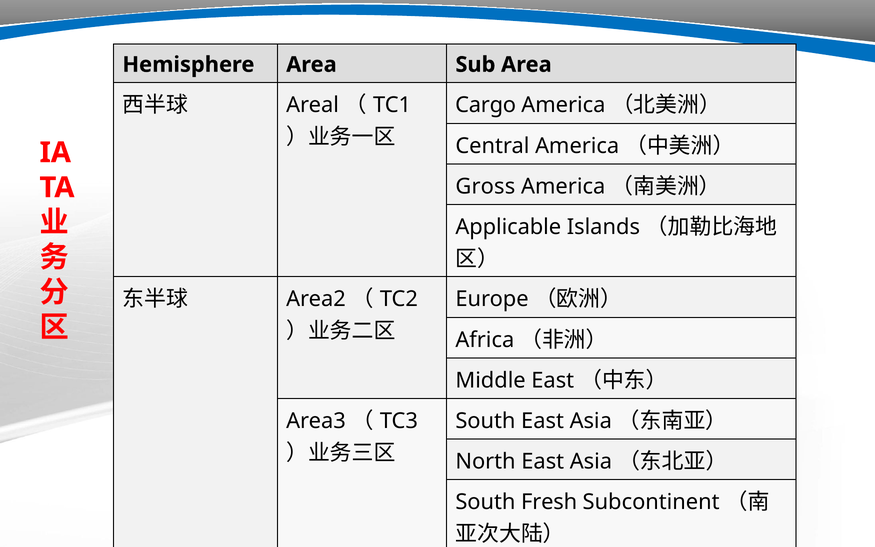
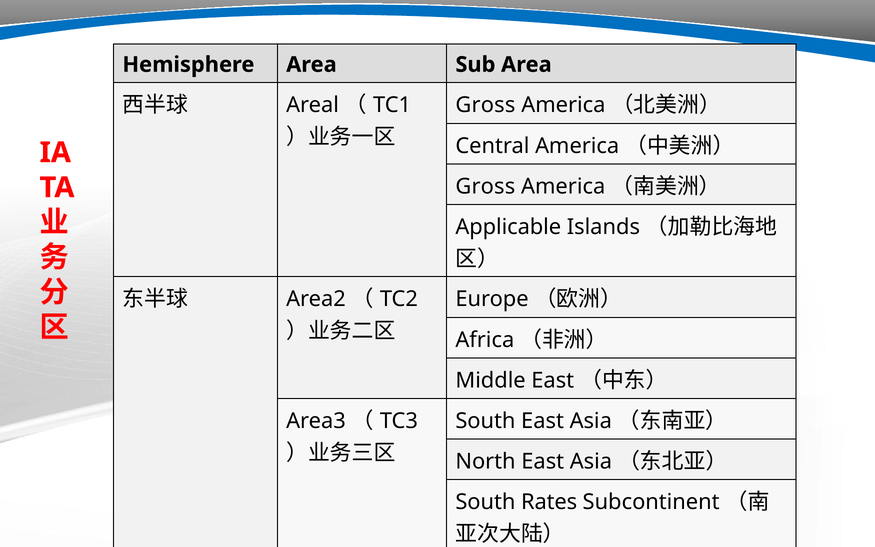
Cargo: Cargo -> Gross (485, 105)
Fresh: Fresh -> Rates (549, 502)
